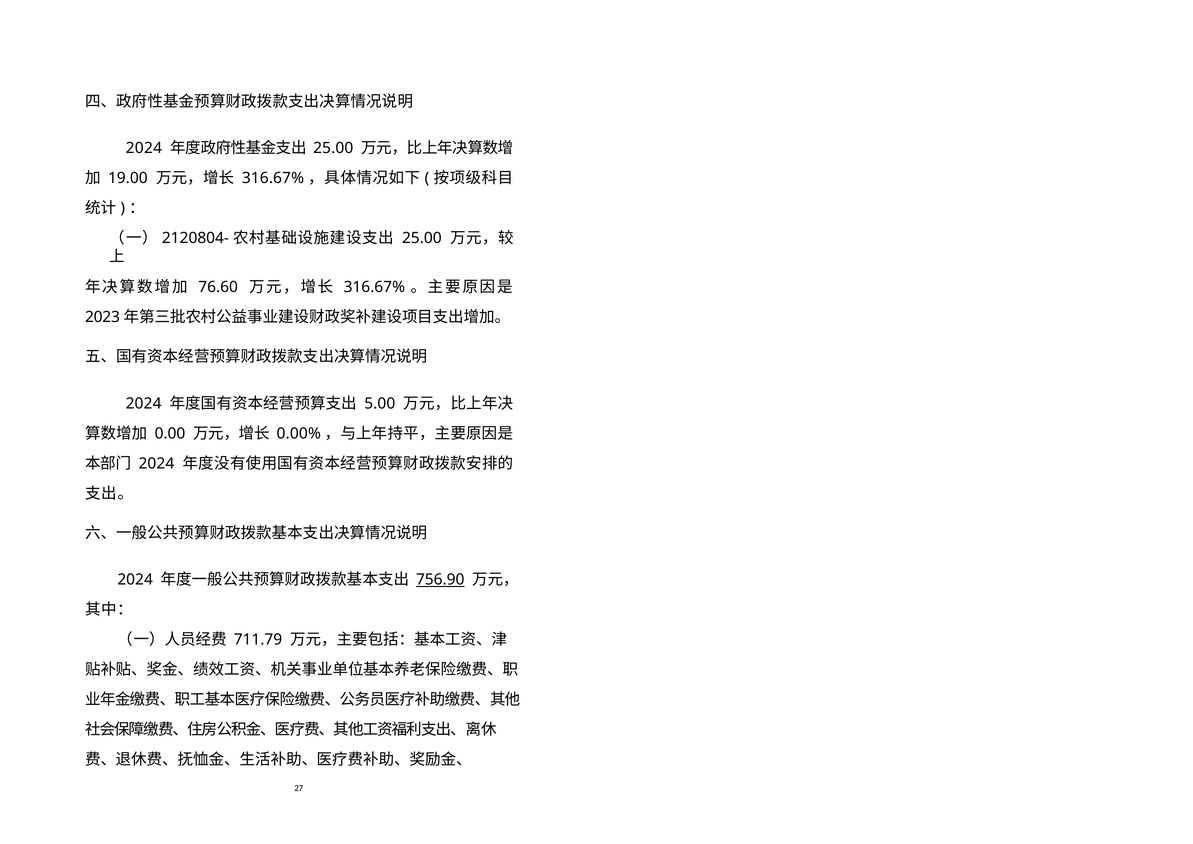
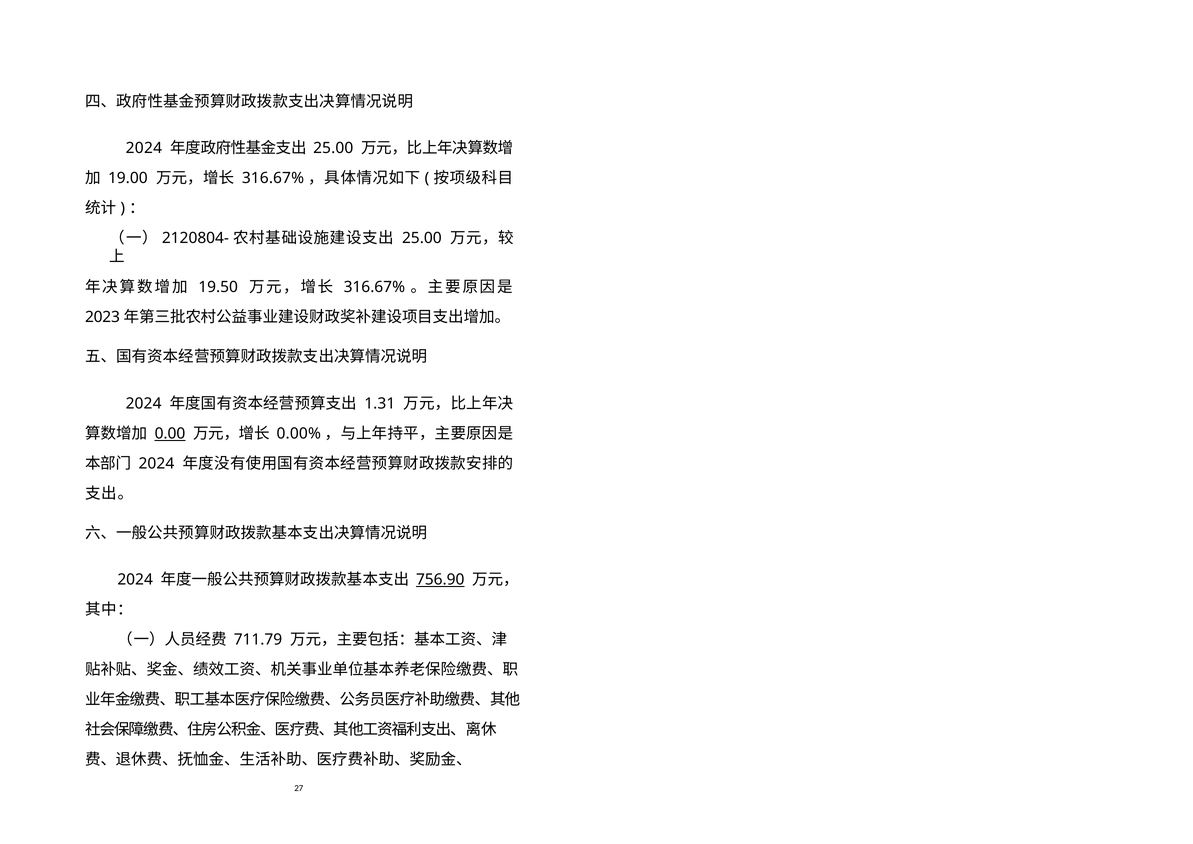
76.60: 76.60 -> 19.50 (218, 287)
5.00: 5.00 -> 1.31 (380, 404)
0.00 underline: none -> present (170, 434)
